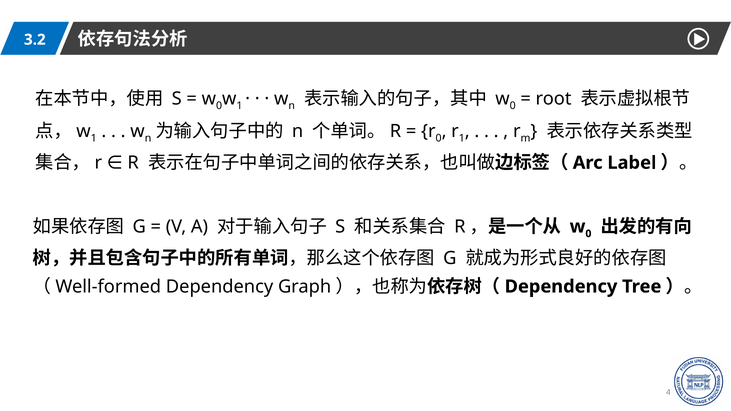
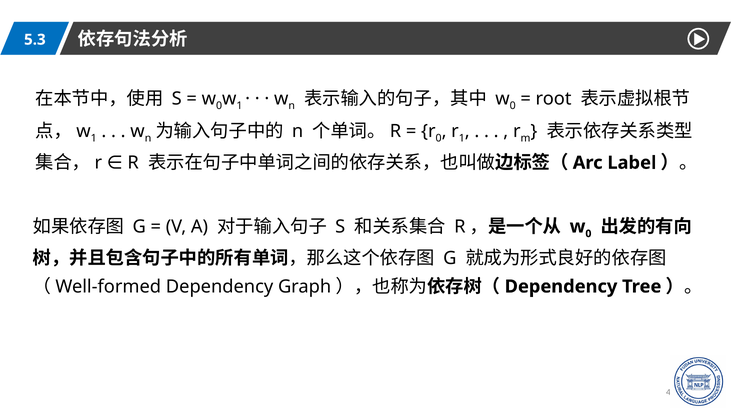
3.2: 3.2 -> 5.3 (35, 40)
